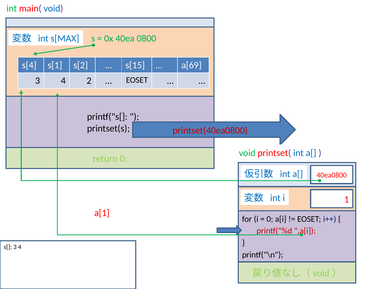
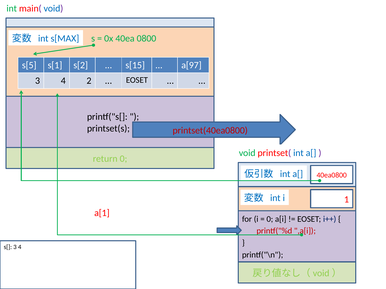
s[4: s[4 -> s[5 (29, 65)
a[69: a[69 -> a[97 (191, 65)
